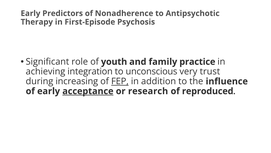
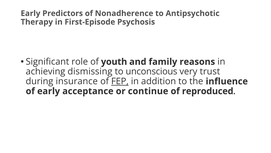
practice: practice -> reasons (197, 62)
integration: integration -> dismissing (90, 71)
increasing: increasing -> insurance (77, 81)
acceptance underline: present -> none (88, 91)
research: research -> continue (148, 91)
